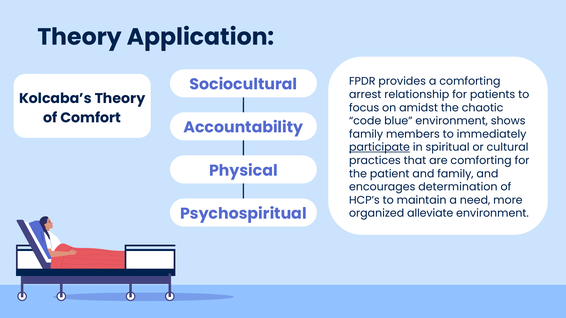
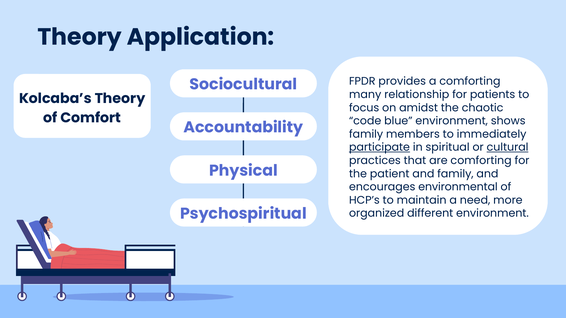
arrest: arrest -> many (365, 95)
cultural underline: none -> present (508, 147)
determination: determination -> environmental (458, 187)
alleviate: alleviate -> different (430, 214)
